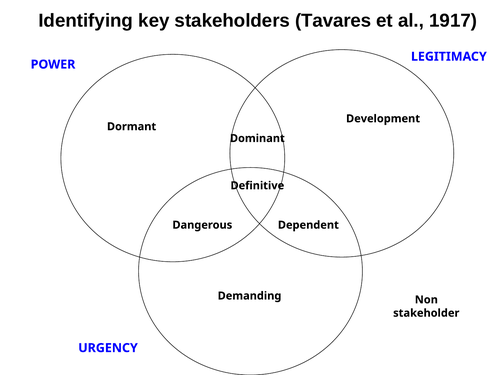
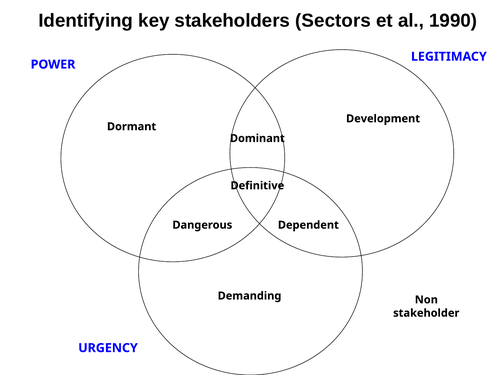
Tavares: Tavares -> Sectors (333, 20)
1917: 1917 -> 1990 (453, 20)
